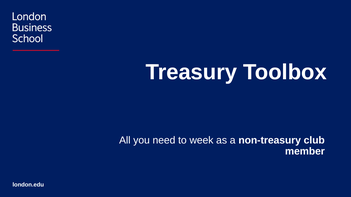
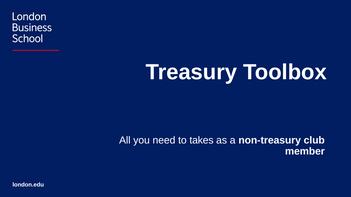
week: week -> takes (201, 141)
